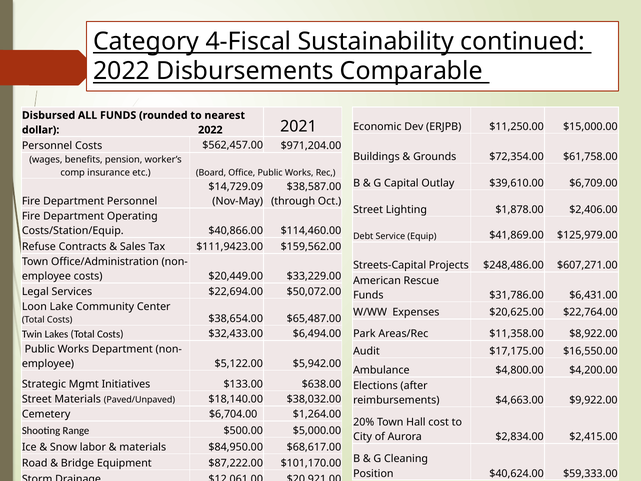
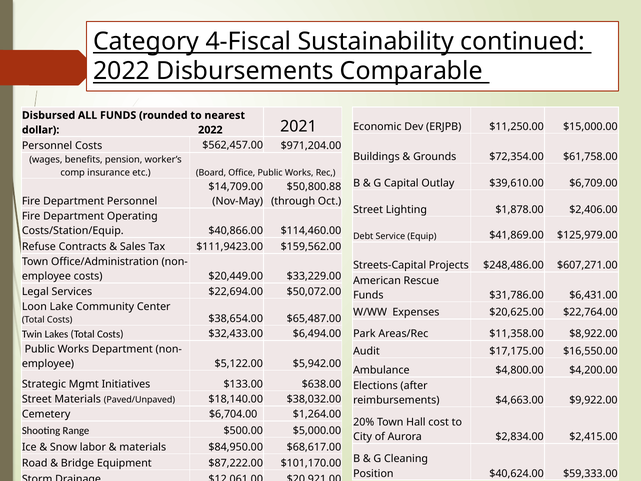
$14,729.09: $14,729.09 -> $14,709.00 (236, 187)
$38,587.00: $38,587.00 -> $50,800.88 (314, 187)
